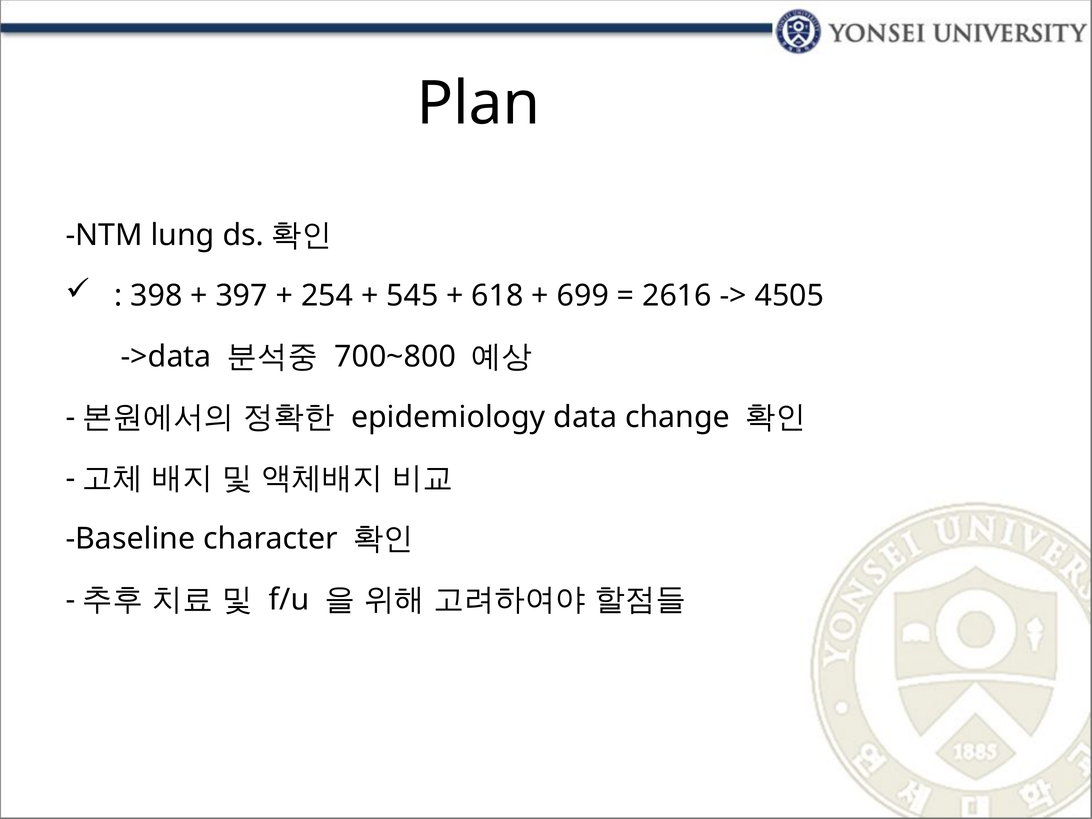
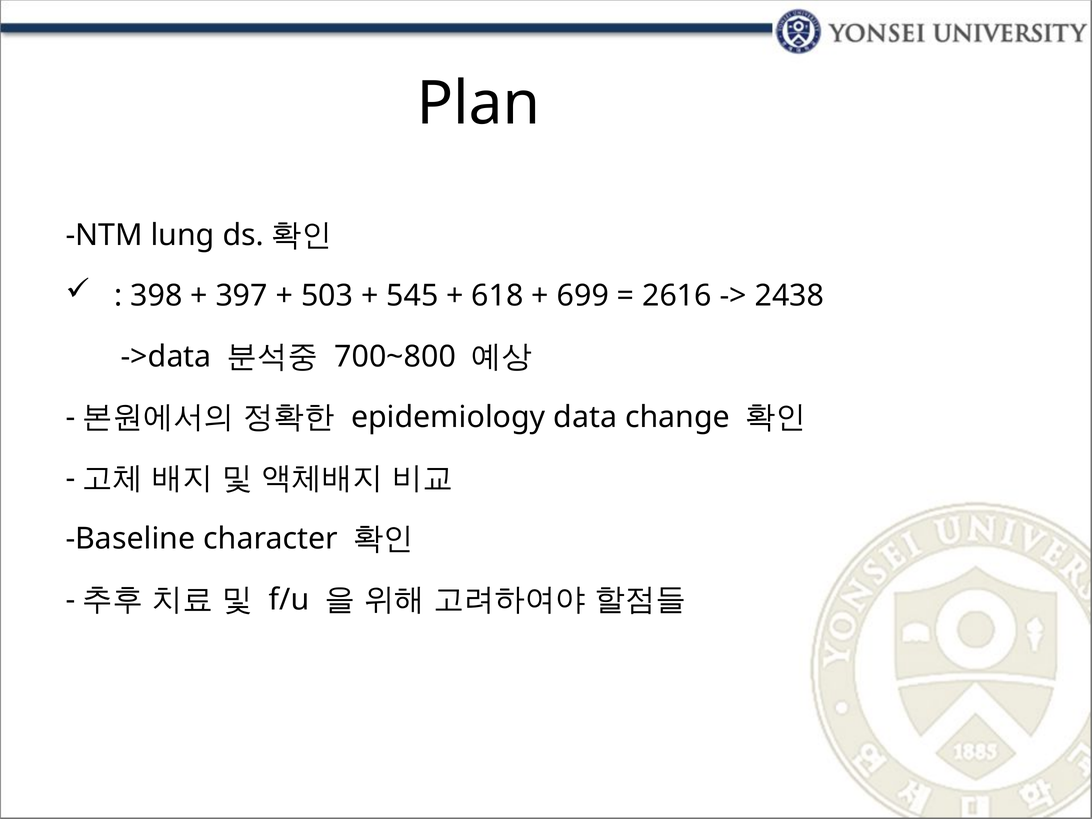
254: 254 -> 503 (327, 296)
4505: 4505 -> 2438 (789, 296)
